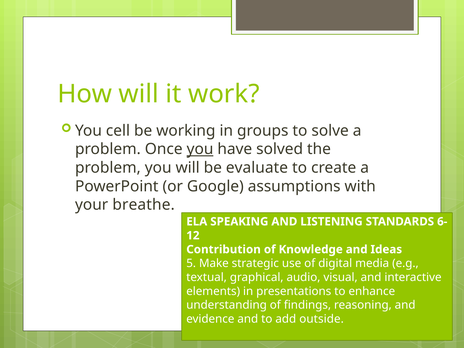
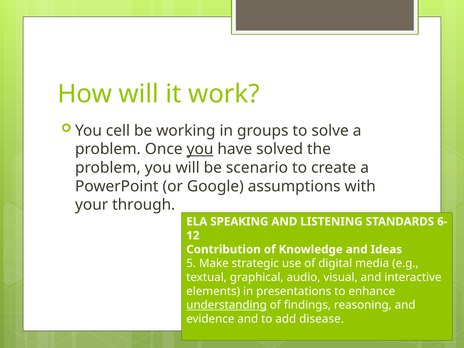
evaluate: evaluate -> scenario (257, 168)
breathe: breathe -> through (144, 205)
understanding underline: none -> present (227, 305)
outside: outside -> disease (322, 319)
